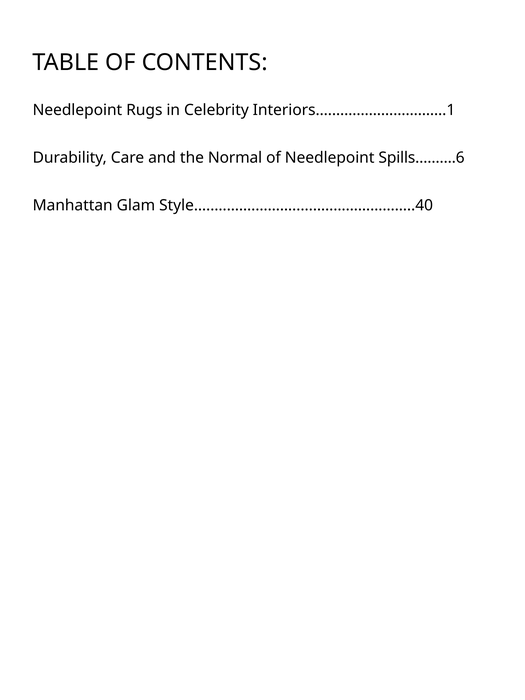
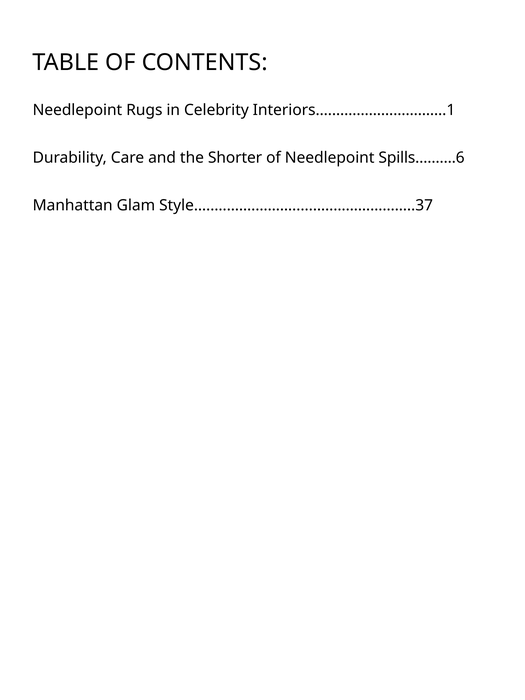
Normal: Normal -> Shorter (235, 158)
Style…..……….……….....…..………………..40: Style…..……….……….....…..………………..40 -> Style…..……….……….....…..………………..37 (296, 206)
